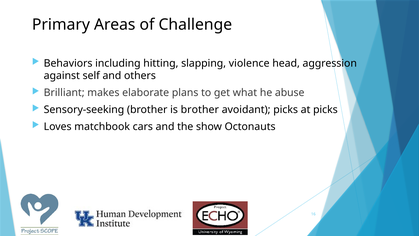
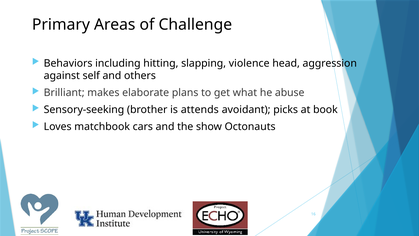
is brother: brother -> attends (200, 110)
at picks: picks -> book (325, 110)
